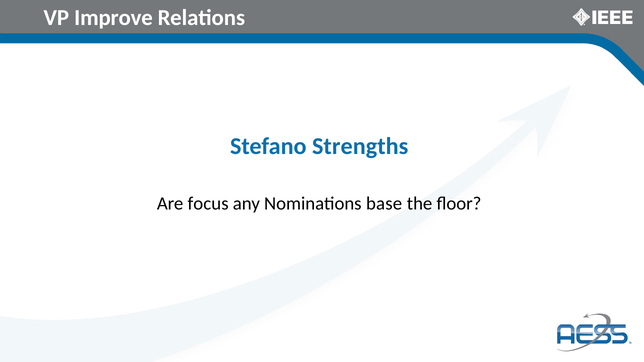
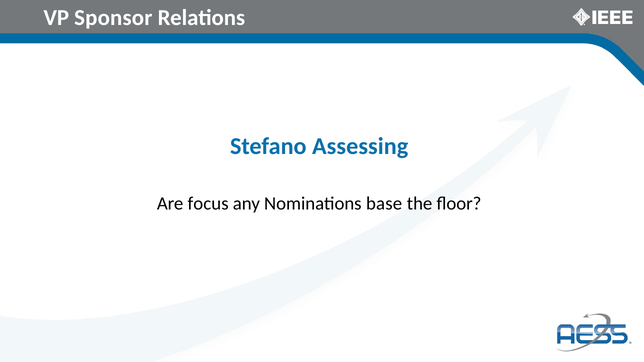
Improve: Improve -> Sponsor (113, 18)
Strengths: Strengths -> Assessing (360, 147)
